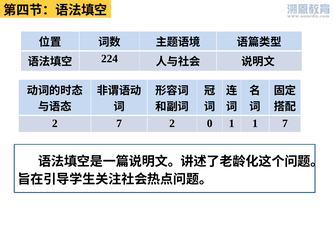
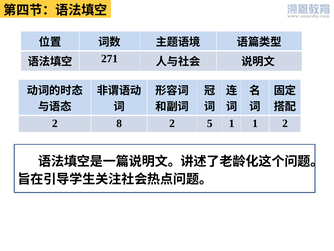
224: 224 -> 271 (109, 59)
2 7: 7 -> 8 (119, 123)
0: 0 -> 5 (210, 123)
1 7: 7 -> 2 (285, 123)
